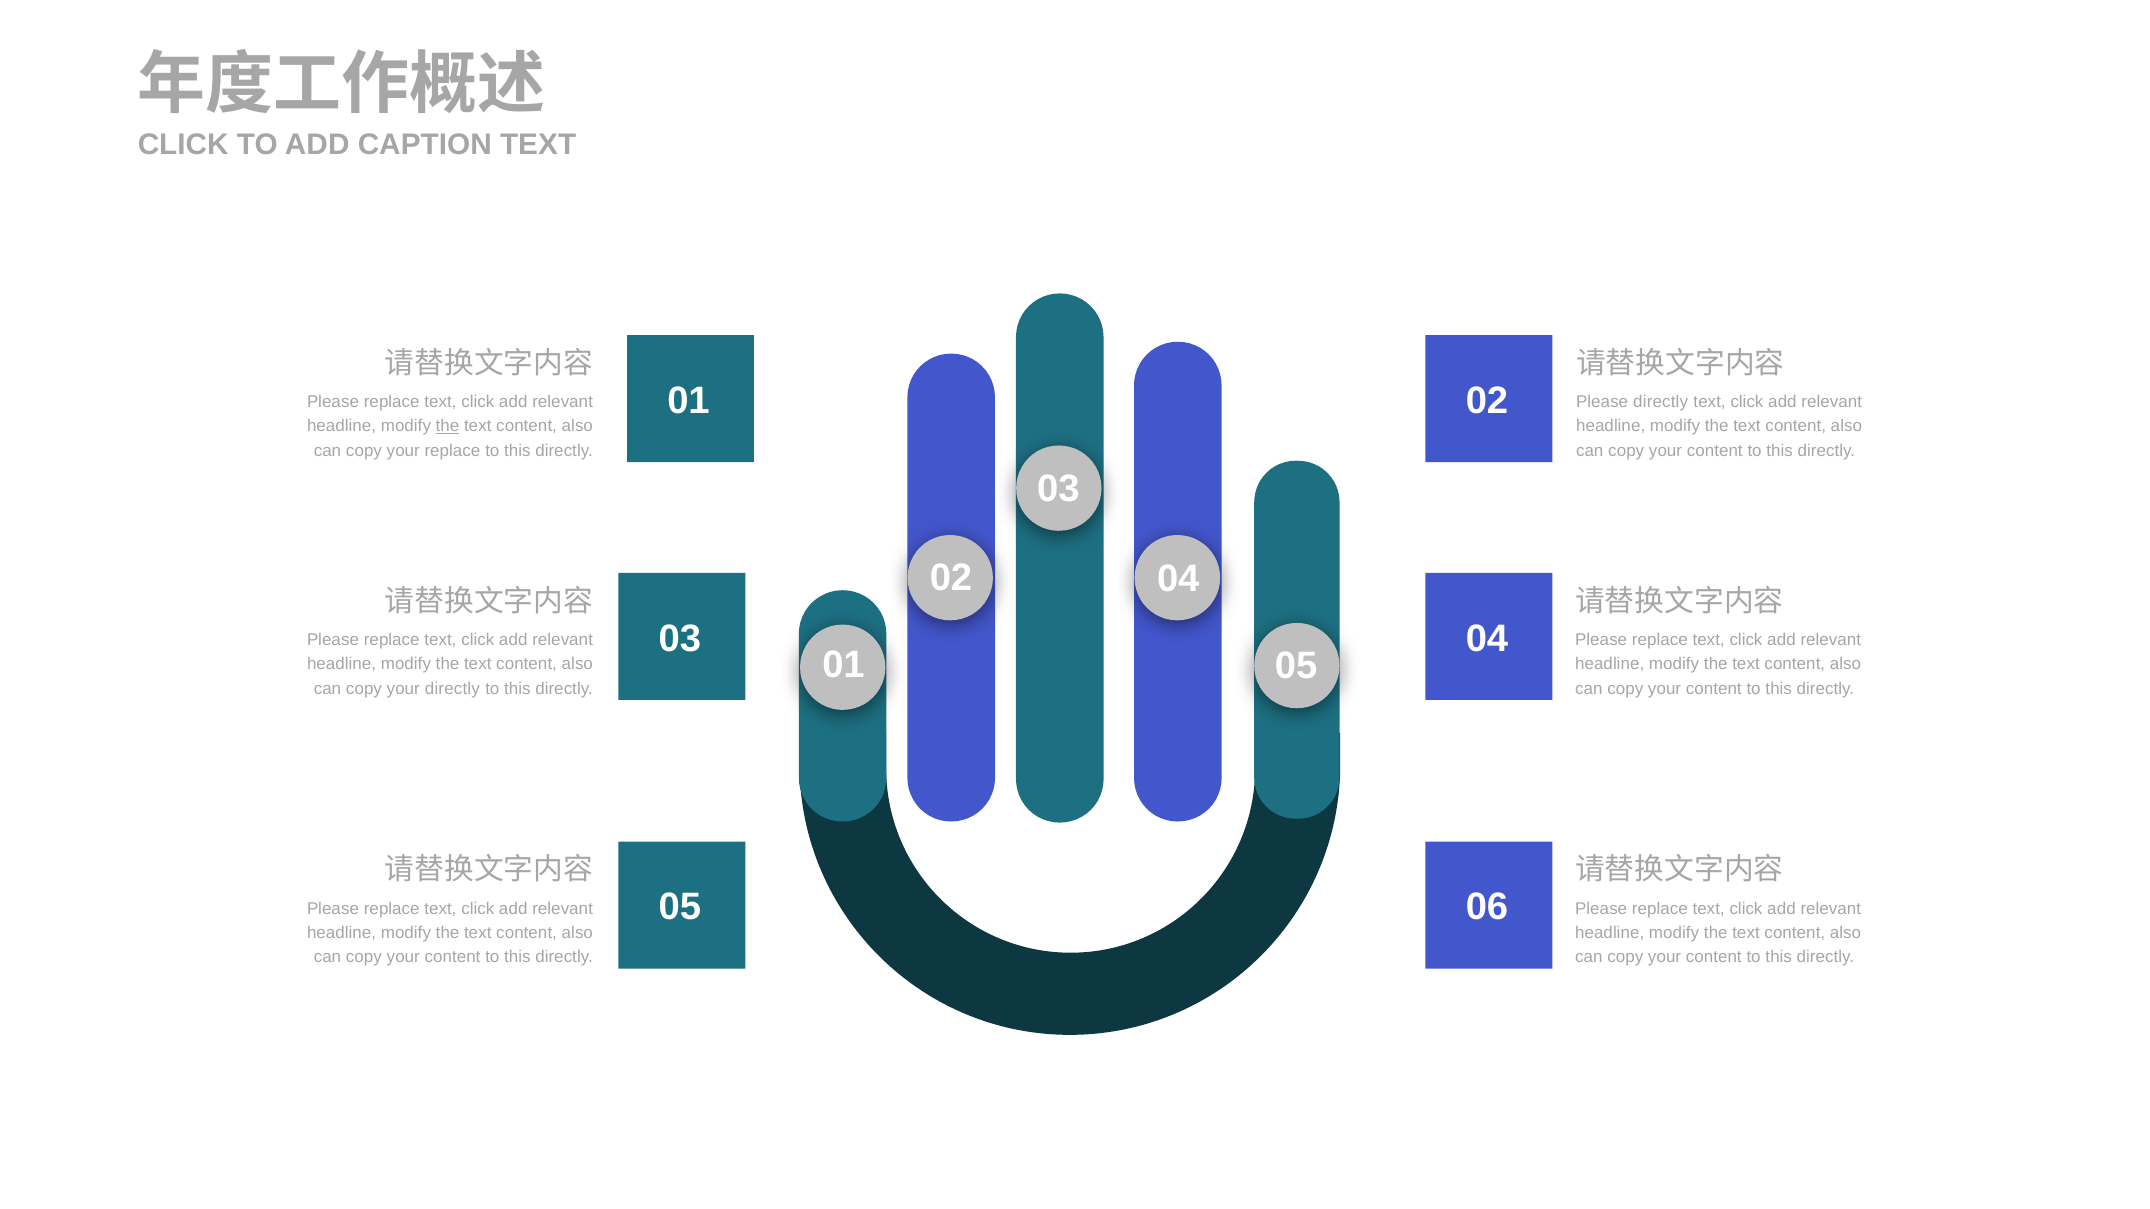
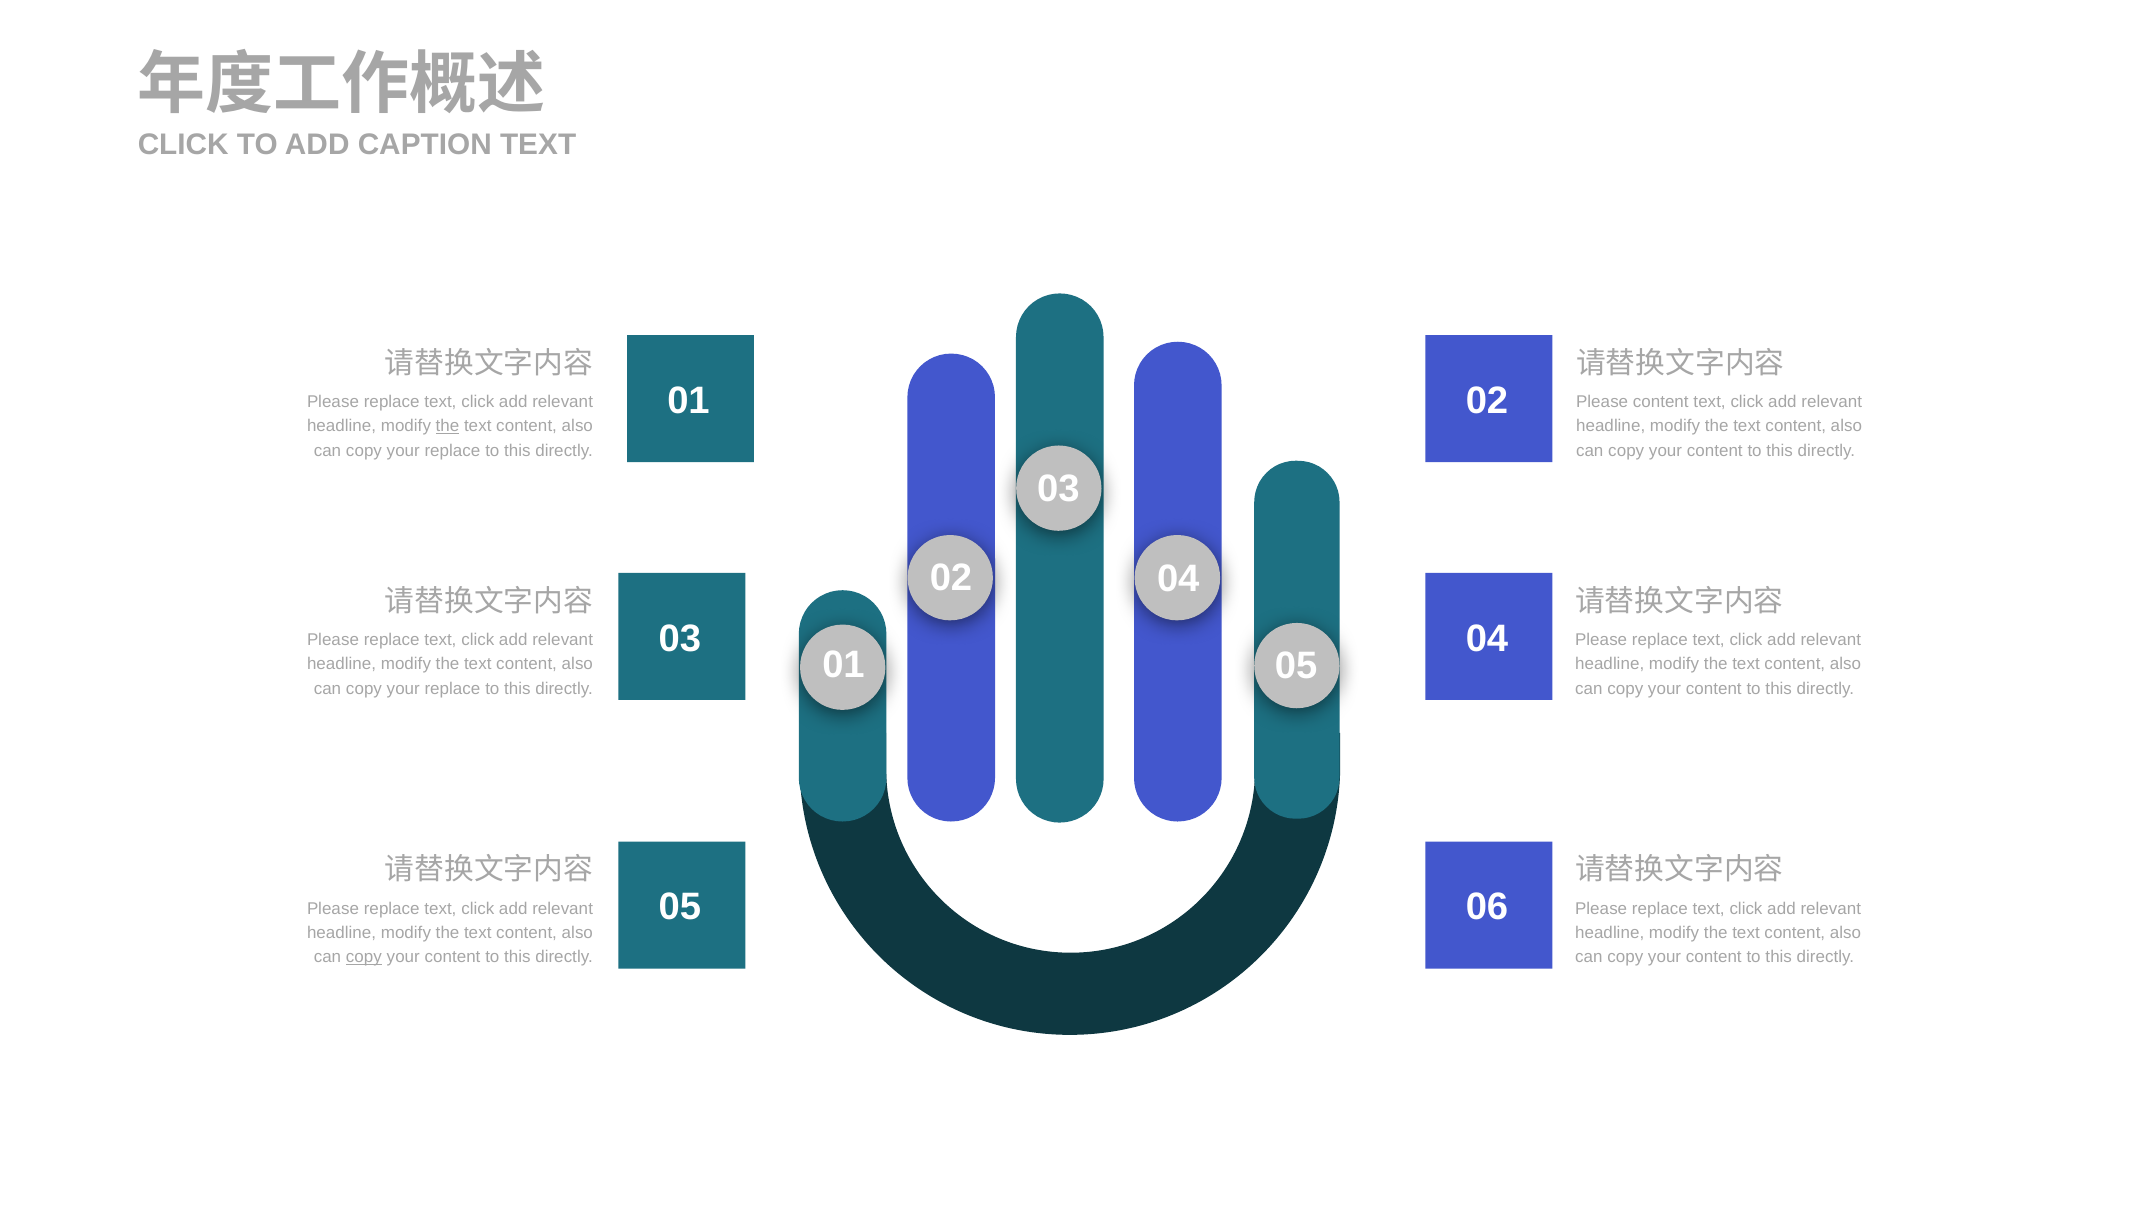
Please directly: directly -> content (1661, 402)
directly: directly -> replace (452, 689)
copy underline: none -> present (364, 957)
